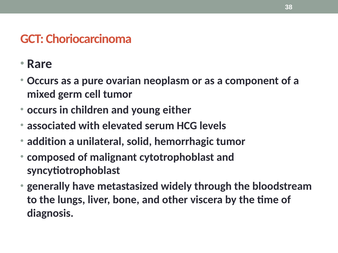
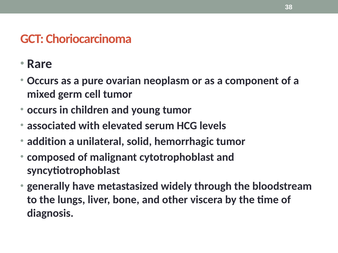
young either: either -> tumor (177, 110)
